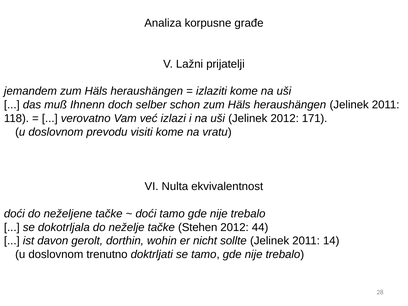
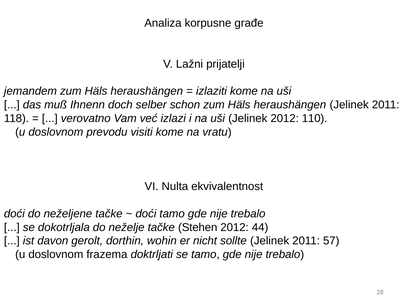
171: 171 -> 110 (315, 118)
14: 14 -> 57 (331, 241)
trenutno: trenutno -> frazema (107, 255)
